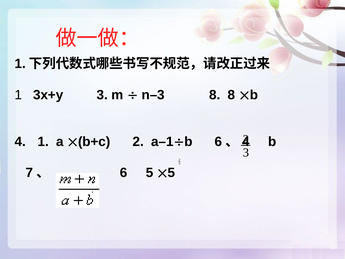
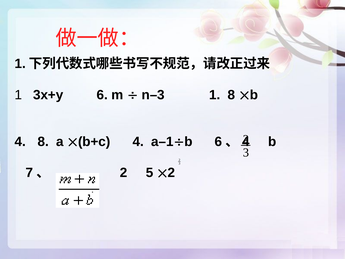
3x+y 3: 3 -> 6 (102, 95)
n–3 8: 8 -> 1 (215, 95)
4 1: 1 -> 8 (43, 141)
2: 2 -> 4 (138, 141)
6: 6 -> 2 (124, 173)
5: 5 -> 2 (171, 173)
